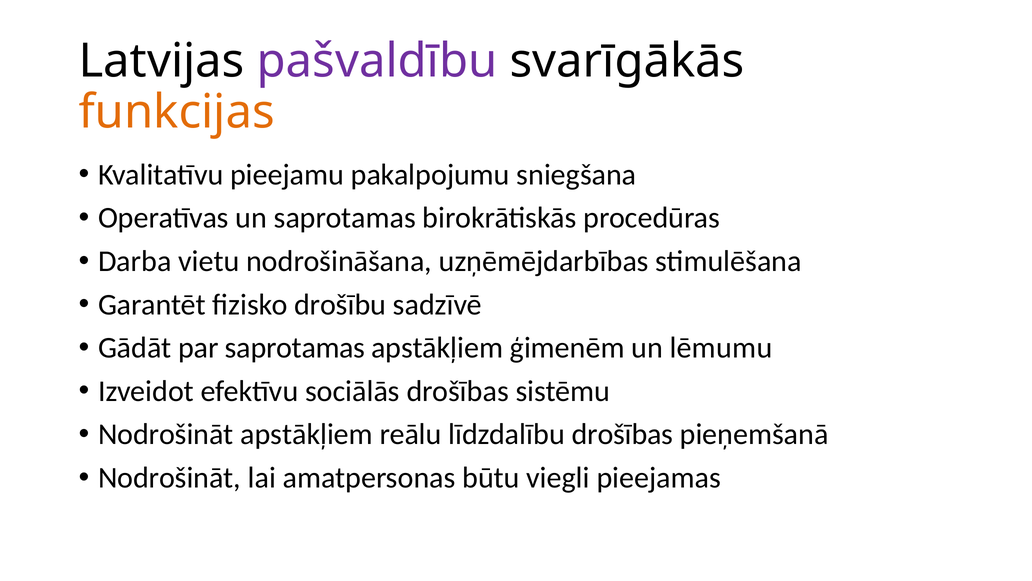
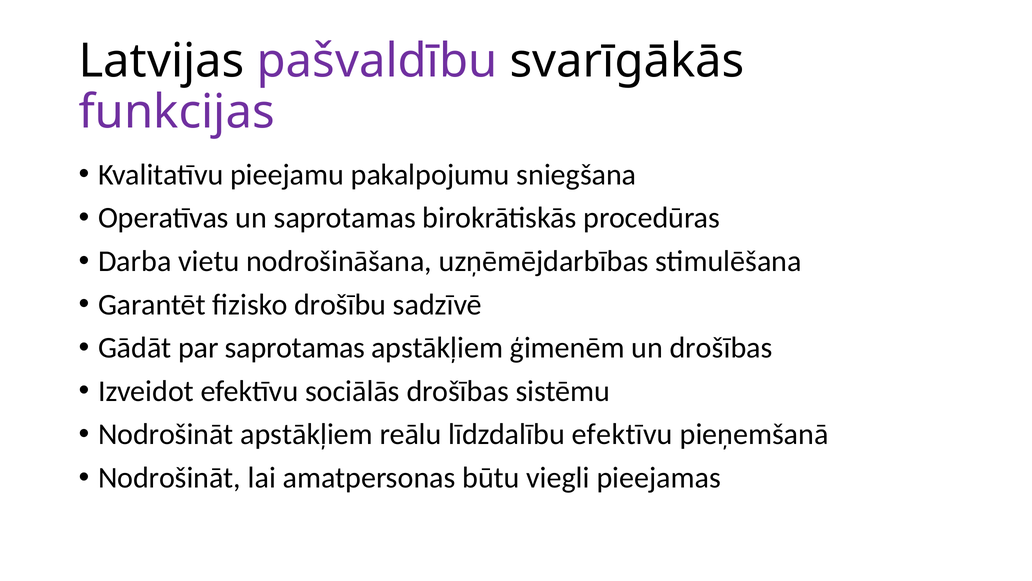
funkcijas colour: orange -> purple (177, 112)
un lēmumu: lēmumu -> drošības (721, 348)
līdzdalību drošības: drošības -> efektīvu (622, 434)
